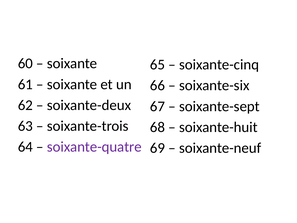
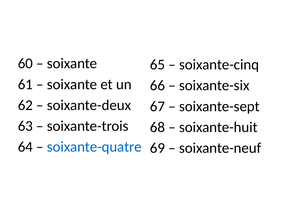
soixante-quatre colour: purple -> blue (94, 147)
